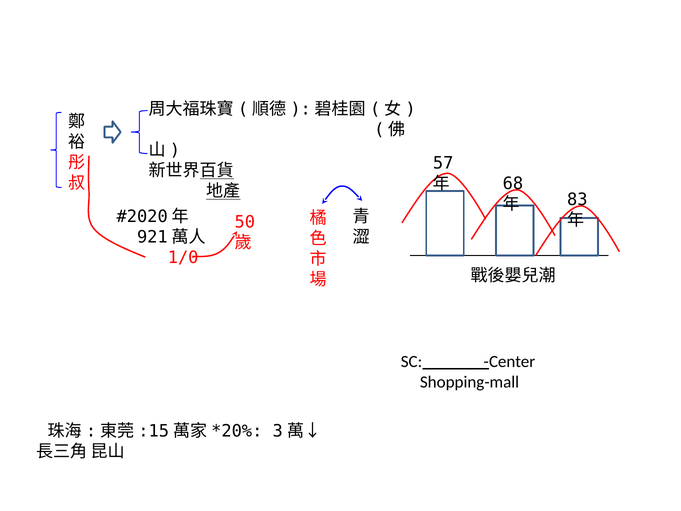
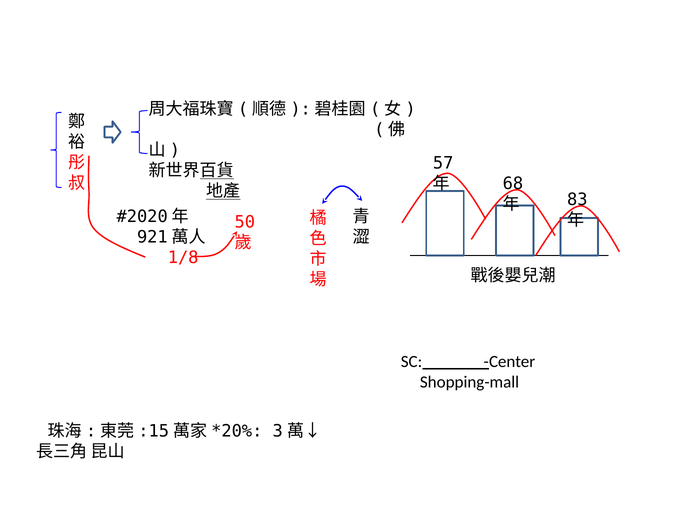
1/0: 1/0 -> 1/8 (183, 257)
